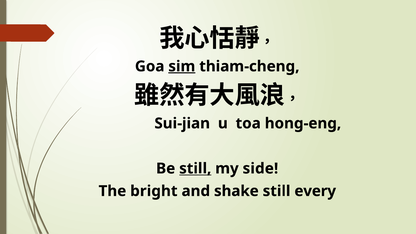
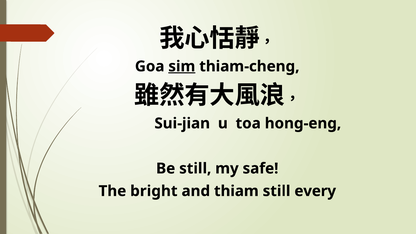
still underline: present -> none (195, 168)
side: side -> safe (261, 168)
shake: shake -> thiam (236, 191)
